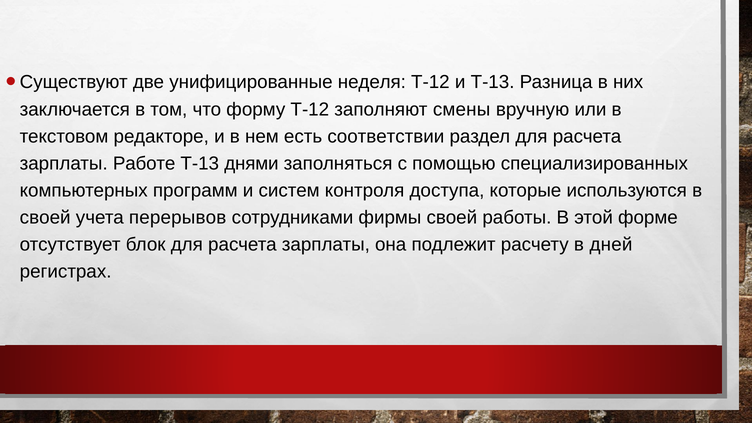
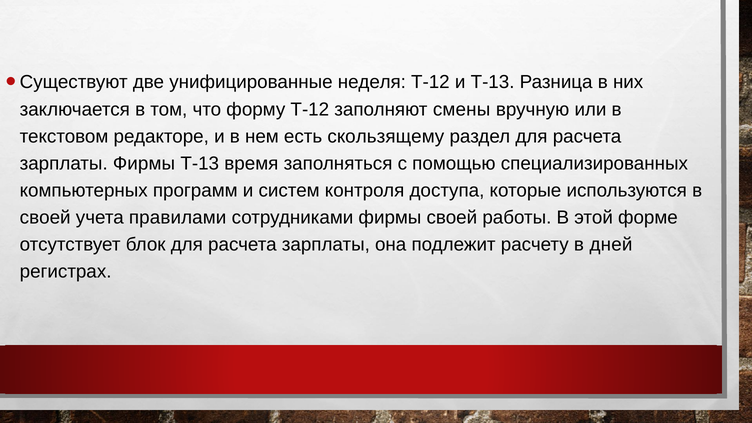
соответствии: соответствии -> скользящему (386, 136)
зарплаты Работе: Работе -> Фирмы (144, 163)
днями: днями -> время (251, 163)
перерывов: перерывов -> правилами (178, 218)
